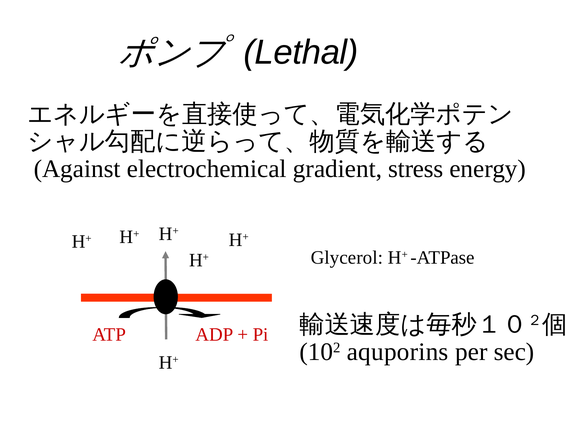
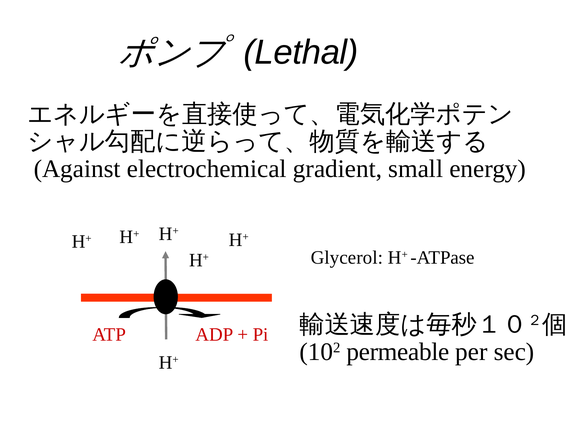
stress: stress -> small (416, 169)
aquporins: aquporins -> permeable (398, 352)
